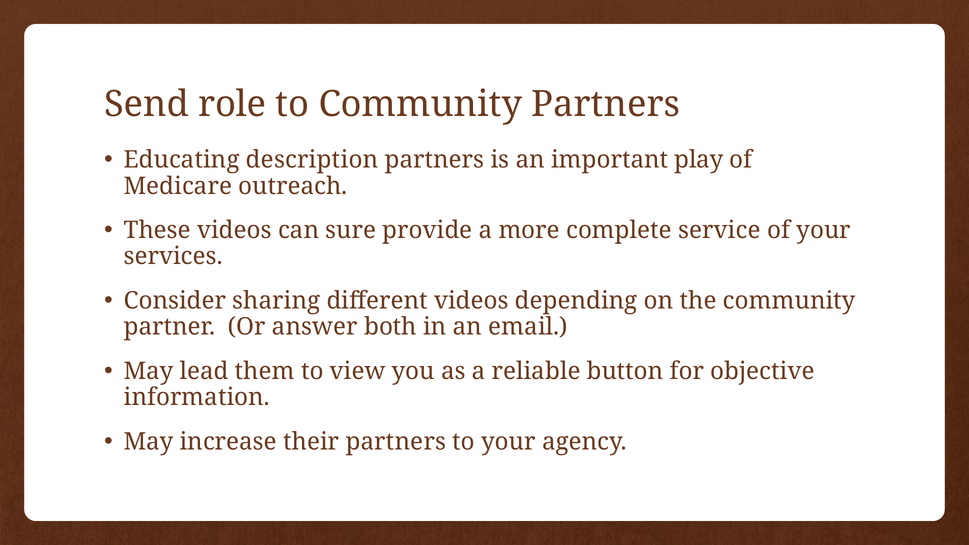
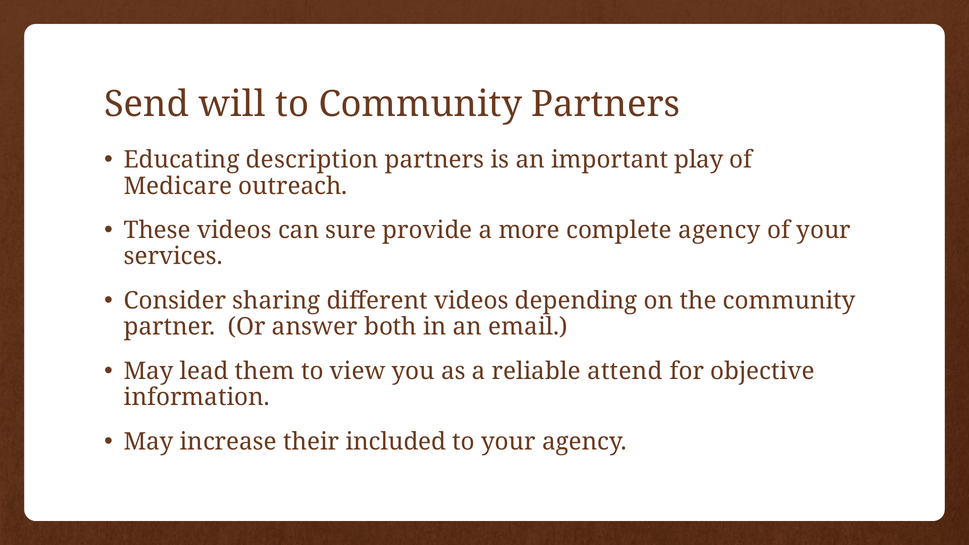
role: role -> will (232, 104)
complete service: service -> agency (719, 230)
button: button -> attend (625, 371)
their partners: partners -> included (396, 442)
